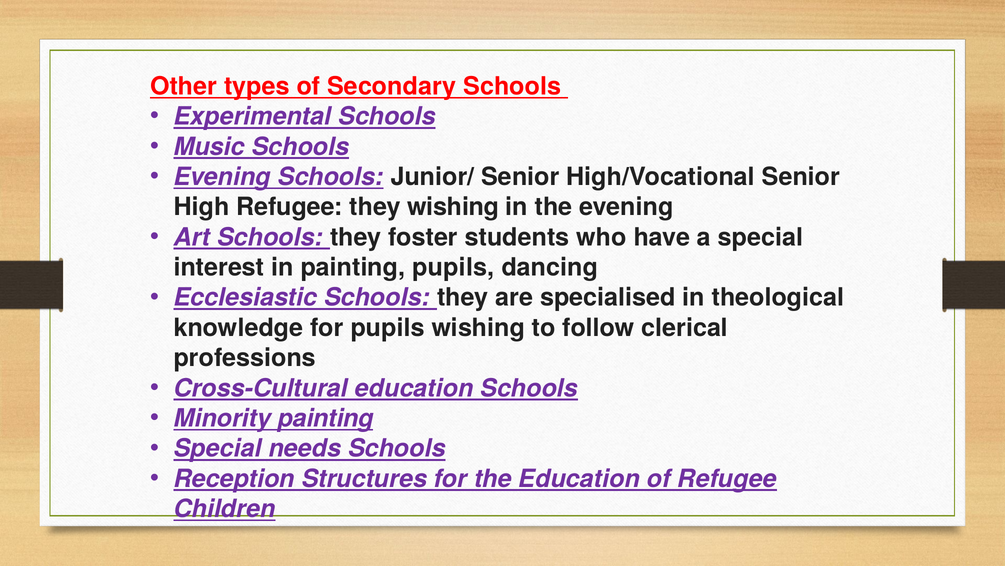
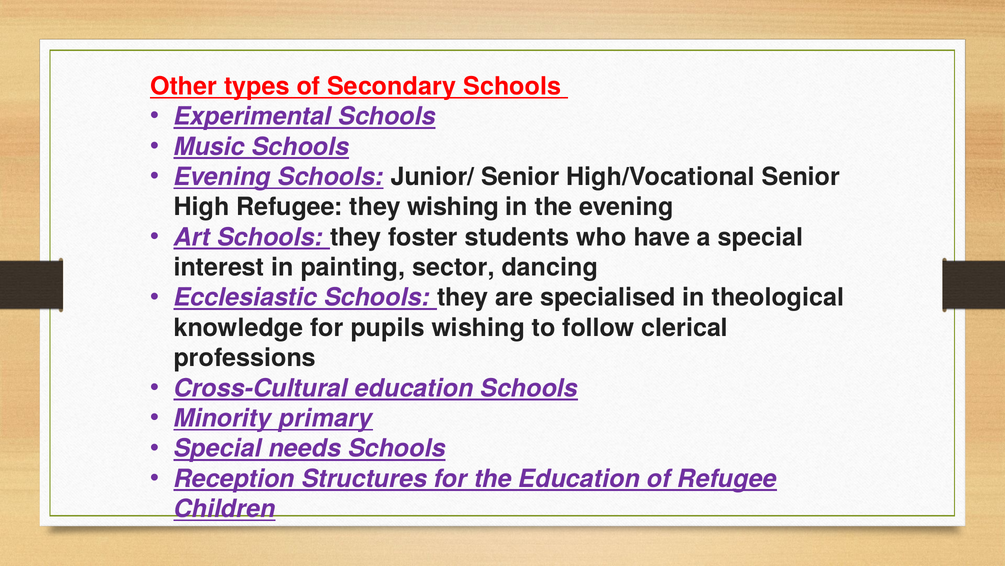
painting pupils: pupils -> sector (453, 267)
Minority painting: painting -> primary (325, 418)
